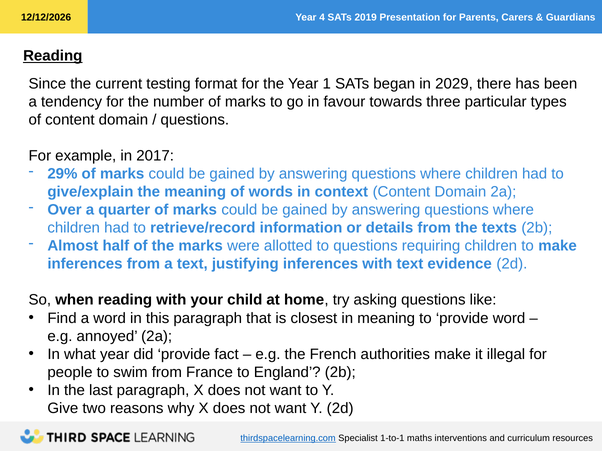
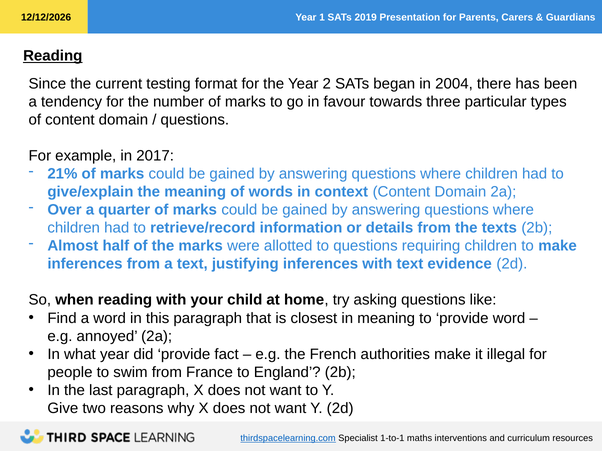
4: 4 -> 1 (322, 17)
1: 1 -> 2 (327, 84)
2029: 2029 -> 2004 (454, 84)
29%: 29% -> 21% (62, 174)
